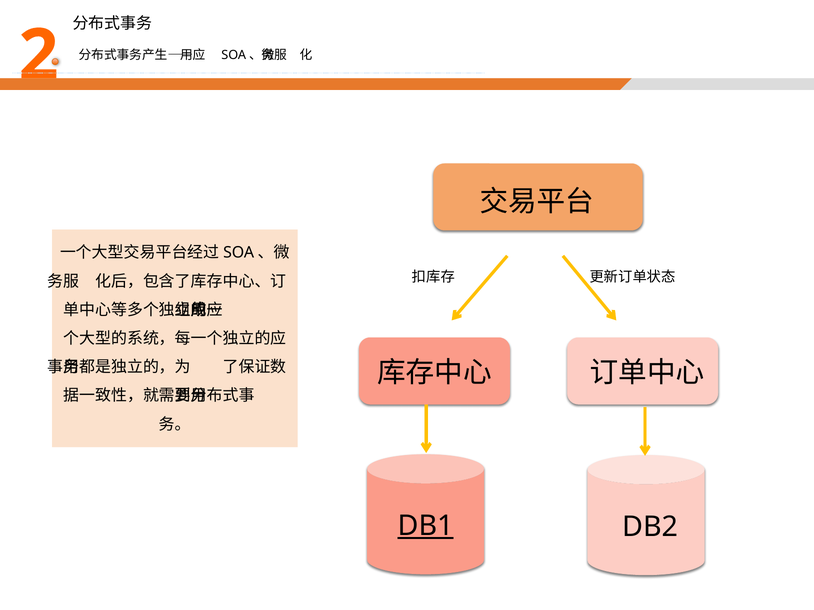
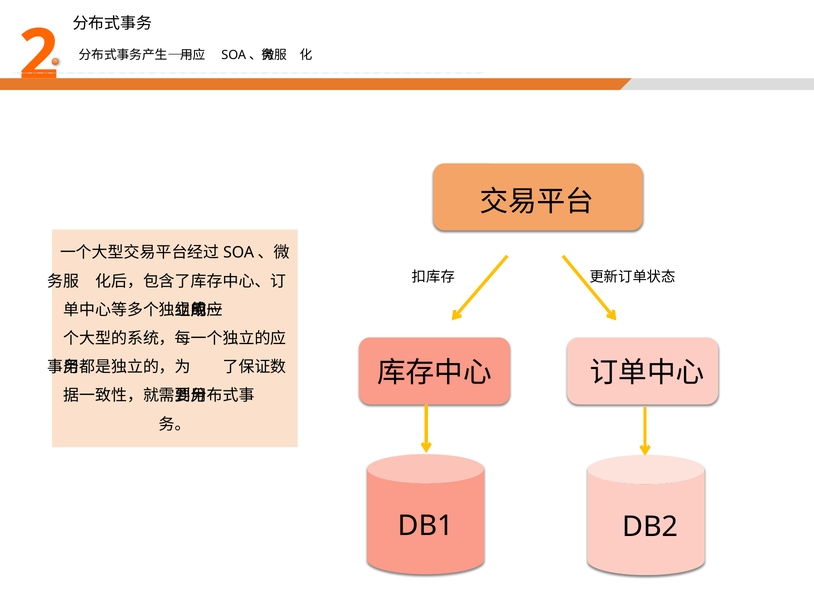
DB1 underline: present -> none (426, 526)
